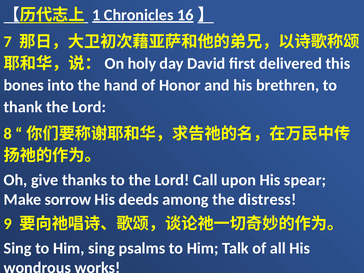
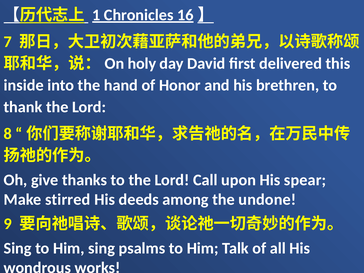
bones: bones -> inside (24, 85)
sorrow: sorrow -> stirred (68, 199)
distress: distress -> undone (267, 199)
